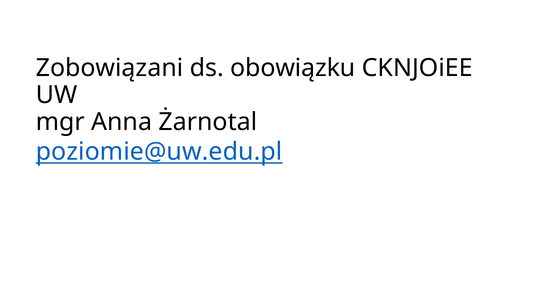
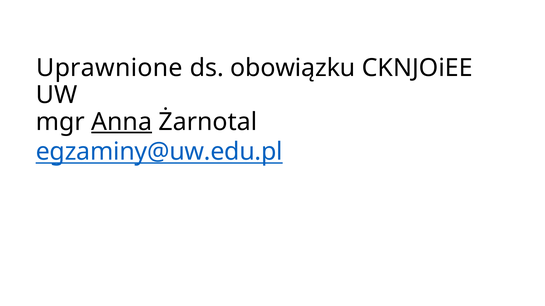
Zobowiązani: Zobowiązani -> Uprawnione (109, 68)
Anna underline: none -> present (122, 122)
poziomie@uw.edu.pl: poziomie@uw.edu.pl -> egzaminy@uw.edu.pl (159, 152)
